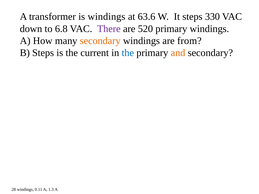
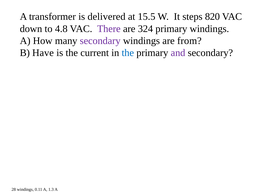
is windings: windings -> delivered (107, 17)
63.6: 63.6 -> 15.5 (147, 17)
330: 330 -> 820 (212, 17)
6.8: 6.8 -> 4.8 (61, 29)
520: 520 -> 324 (145, 29)
secondary colour: orange -> purple (100, 41)
B Steps: Steps -> Have (43, 53)
and colour: orange -> purple (178, 53)
